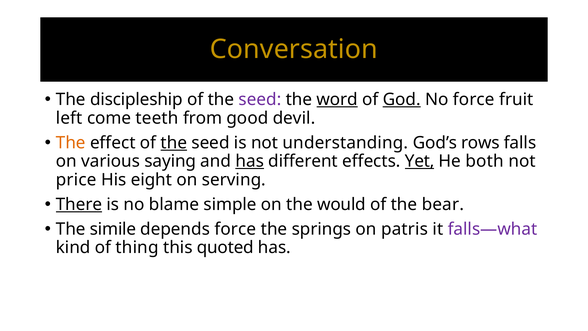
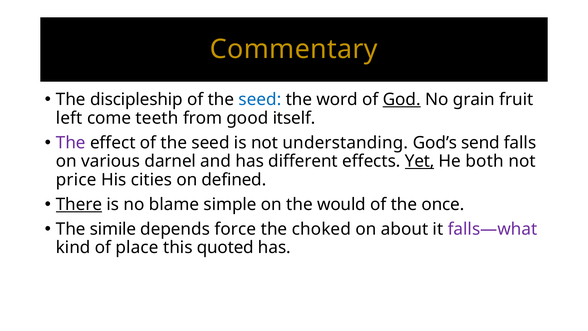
Conversation: Conversation -> Commentary (294, 49)
seed colour: purple -> blue (260, 99)
word underline: present -> none (337, 99)
No force: force -> grain (474, 99)
devil: devil -> itself (294, 118)
The colour: orange -> purple (71, 143)
the underline: present -> none (174, 143)
rows: rows -> send (480, 143)
saying: saying -> darnel (170, 161)
has underline: present -> none (250, 161)
eight: eight -> cities (151, 180)
serving: serving -> defined (234, 180)
bear: bear -> once (443, 204)
springs: springs -> choked (321, 229)
patris: patris -> about (405, 229)
thing: thing -> place (137, 247)
